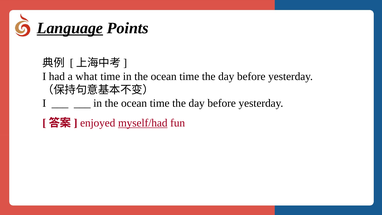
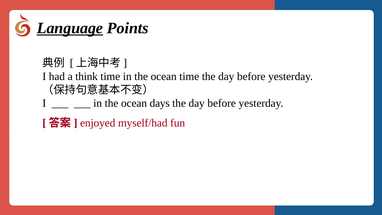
what: what -> think (87, 76)
time: time -> days (160, 103)
myself/had underline: present -> none (143, 123)
